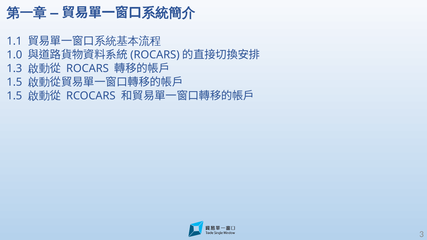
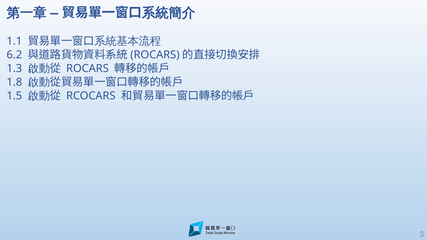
1.0: 1.0 -> 6.2 (14, 55)
1.5: 1.5 -> 1.8 (14, 82)
